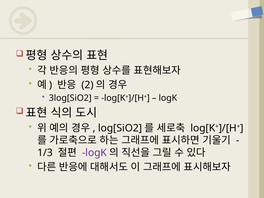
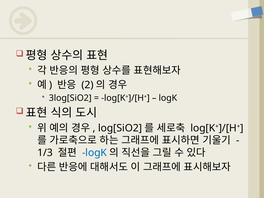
logK colour: purple -> blue (94, 153)
